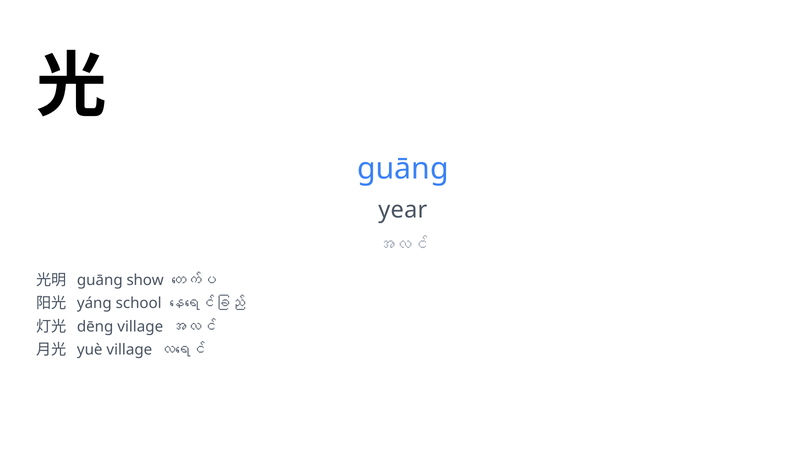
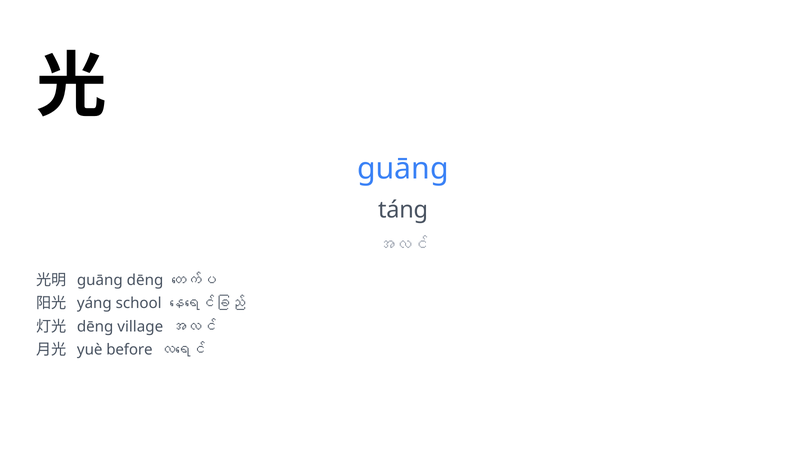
year: year -> táng (403, 210)
guāng show: show -> dēng (145, 280)
yuè village: village -> before (129, 349)
